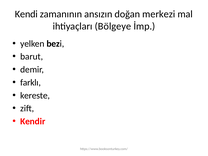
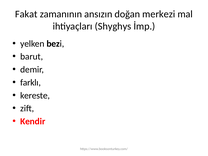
Kendi: Kendi -> Fakat (26, 14)
Bölgeye: Bölgeye -> Shyghys (113, 26)
